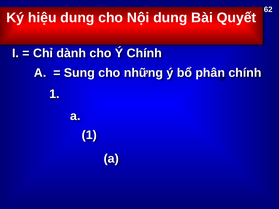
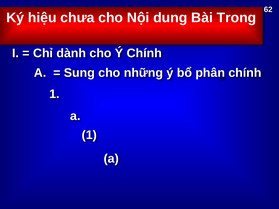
hiệu dung: dung -> chưa (77, 18)
Quyết: Quyết -> Trong (236, 18)
